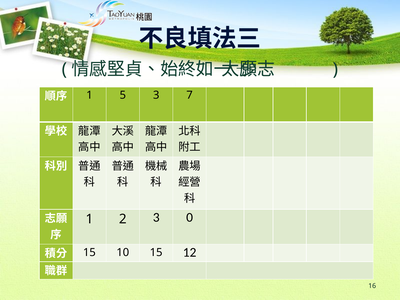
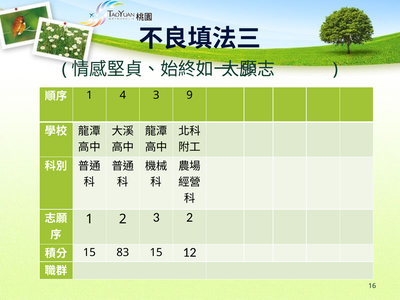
5: 5 -> 4 (123, 95)
7: 7 -> 9 (190, 95)
3 0: 0 -> 2 (190, 218)
10: 10 -> 83 (123, 252)
